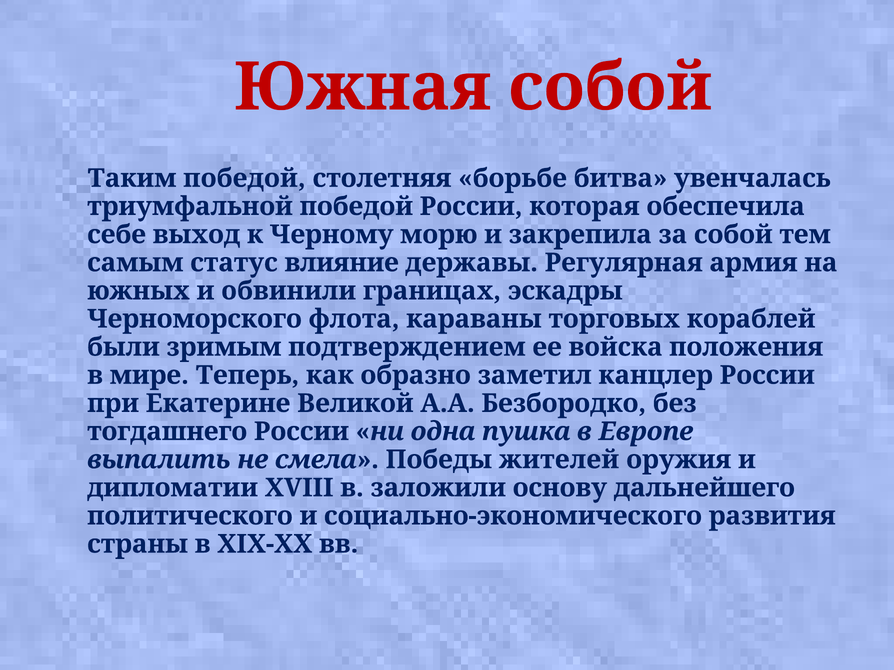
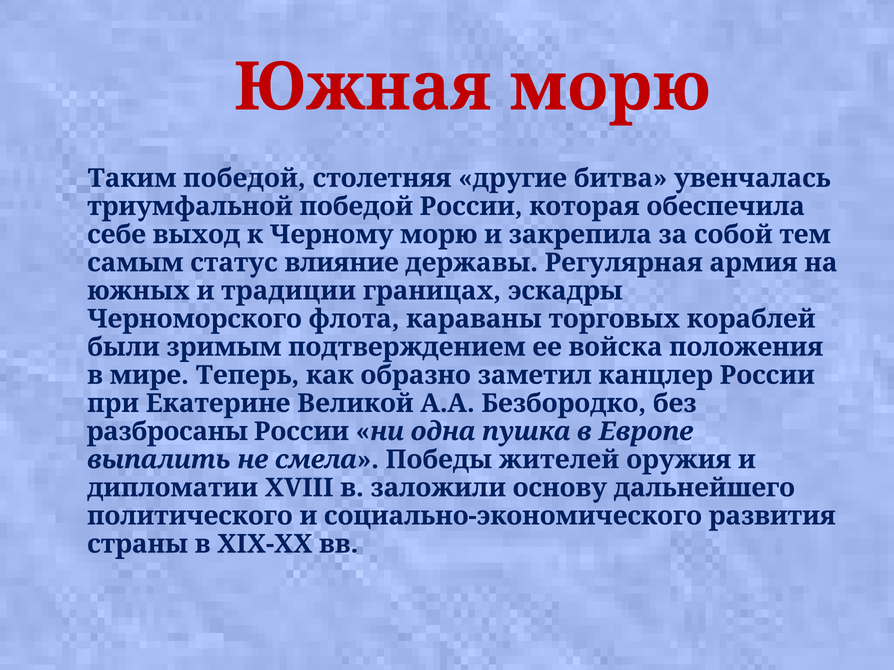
Южная собой: собой -> морю (610, 87)
борьбе: борьбе -> другие (513, 178)
oбвинили: oбвинили -> традиции (289, 291)
тогдашнего: тогдашнего -> разбросаны (167, 432)
